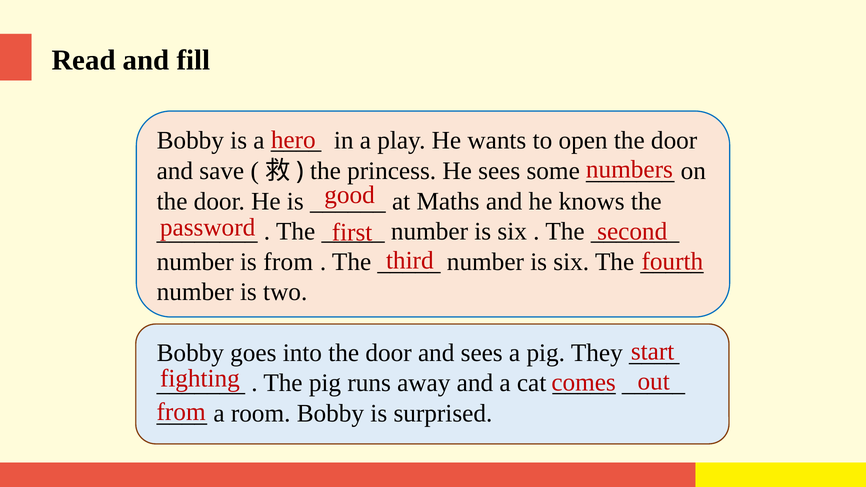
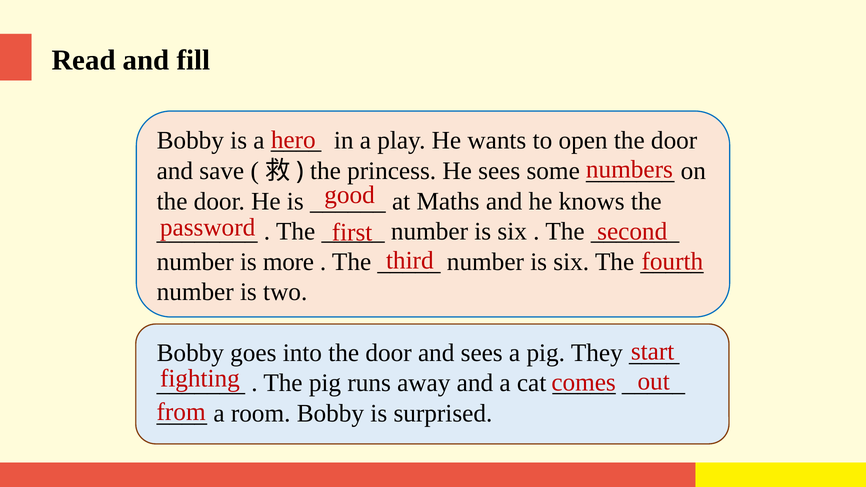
is from: from -> more (288, 262)
